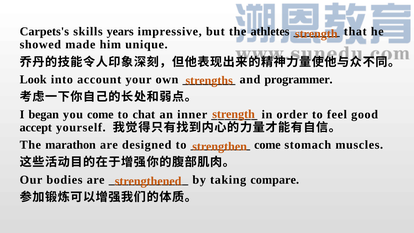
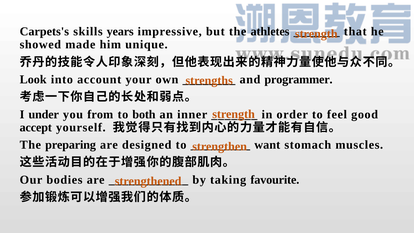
began: began -> under (44, 114)
you come: come -> from (100, 114)
chat: chat -> both (144, 114)
marathon: marathon -> preparing (71, 145)
come: come -> want (267, 145)
compare: compare -> favourite (275, 180)
